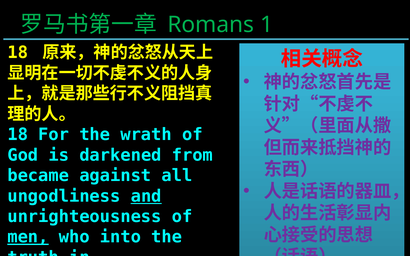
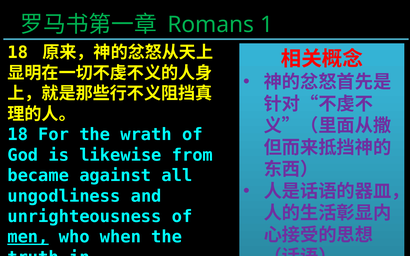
darkened: darkened -> likewise (120, 155)
and underline: present -> none (146, 196)
into: into -> when (120, 237)
